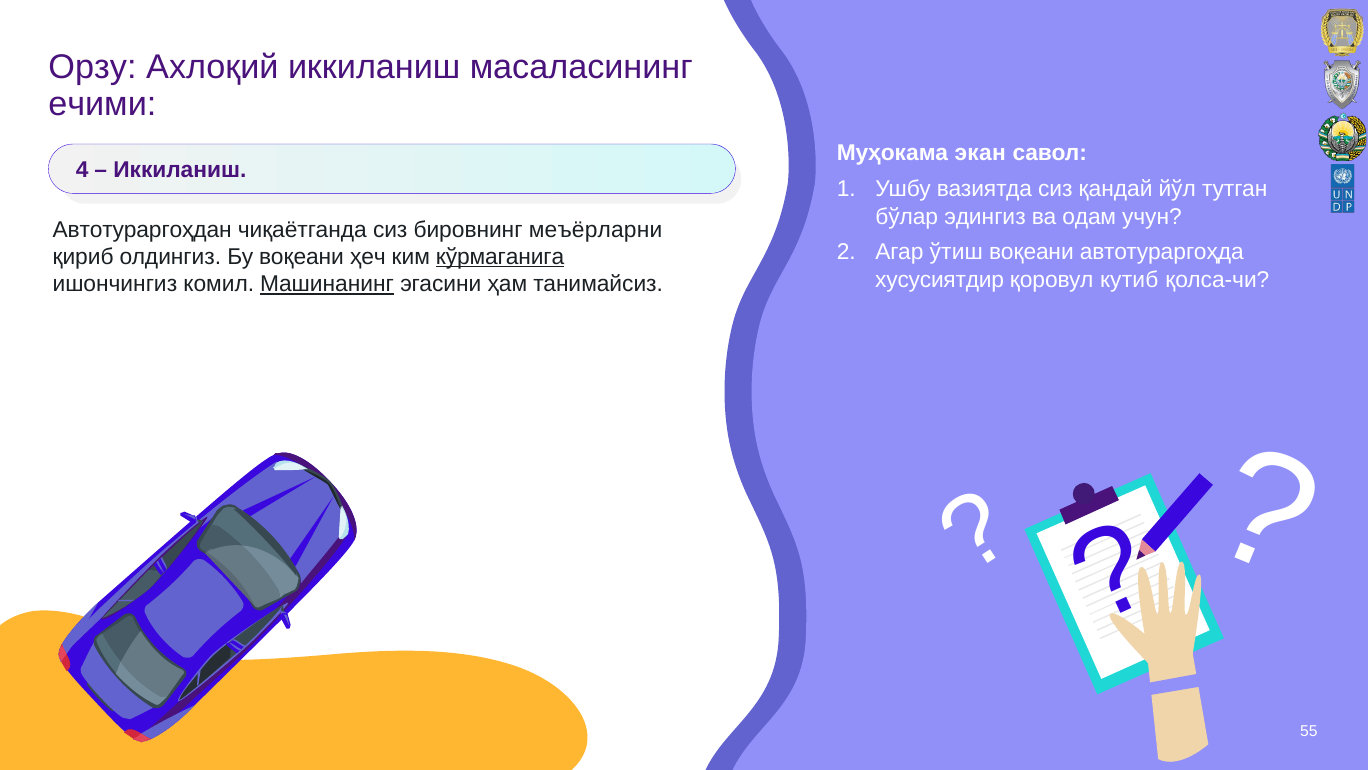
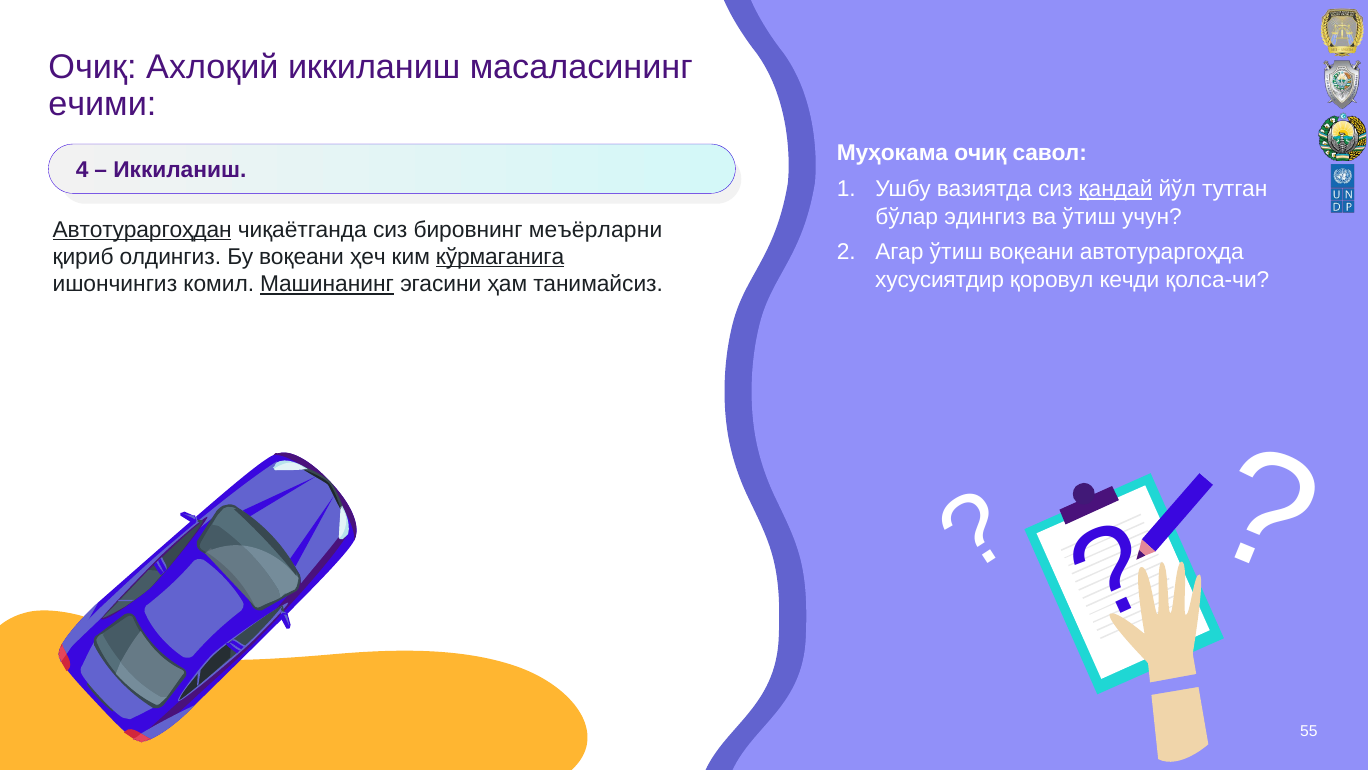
Орзу: Орзу -> Очиқ (92, 67)
Муҳокама экан: экан -> очиқ (980, 153)
қандай underline: none -> present (1116, 189)
ва одам: одам -> ўтиш (1089, 216)
Автотураргоҳдан underline: none -> present (142, 229)
кутиб: кутиб -> кeчди (1129, 280)
